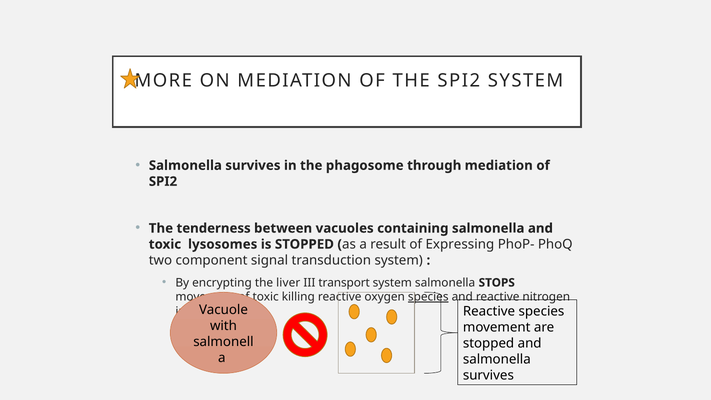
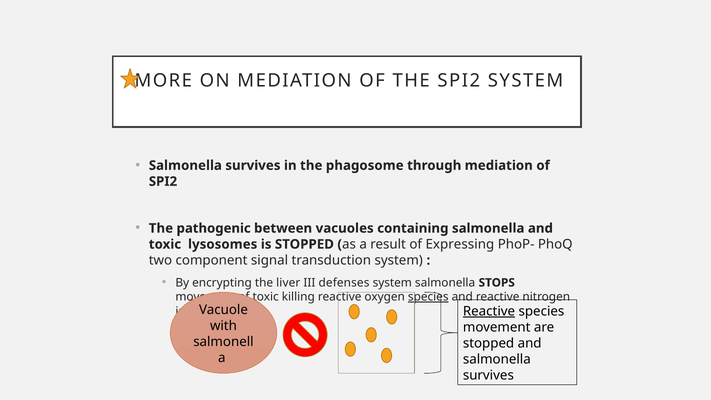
tenderness: tenderness -> pathogenic (214, 228)
transport: transport -> defenses (344, 283)
Reactive underline: none -> present (489, 311)
